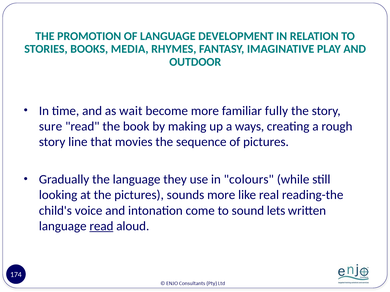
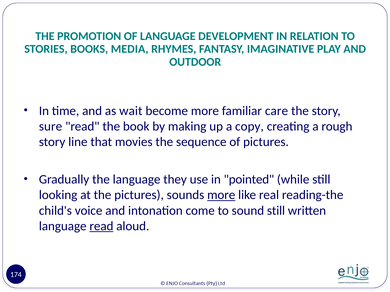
fully: fully -> care (276, 111)
ways: ways -> copy (249, 127)
colours: colours -> pointed (249, 180)
more underline: none -> present (221, 195)
sound lets: lets -> still (276, 211)
